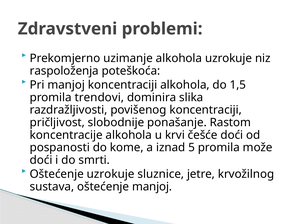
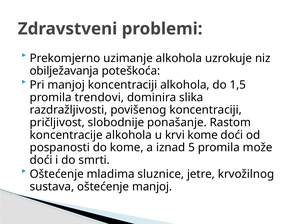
raspoloženja: raspoloženja -> obilježavanja (64, 71)
krvi češće: češće -> kome (203, 135)
Oštećenje uzrokuje: uzrokuje -> mladima (111, 174)
